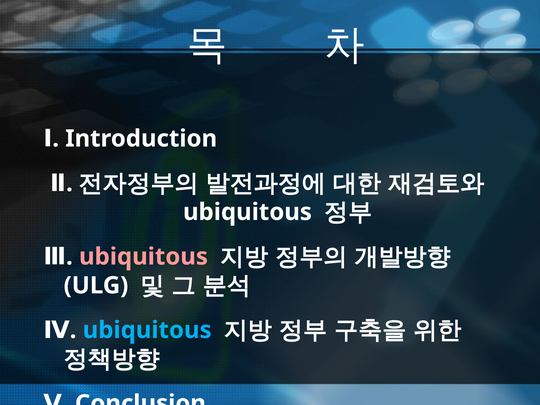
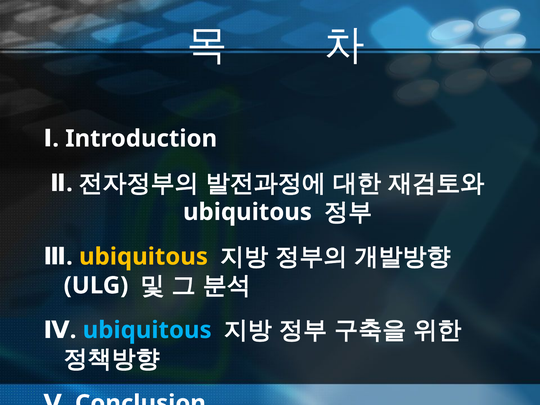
ubiquitous colour: pink -> yellow (143, 257)
